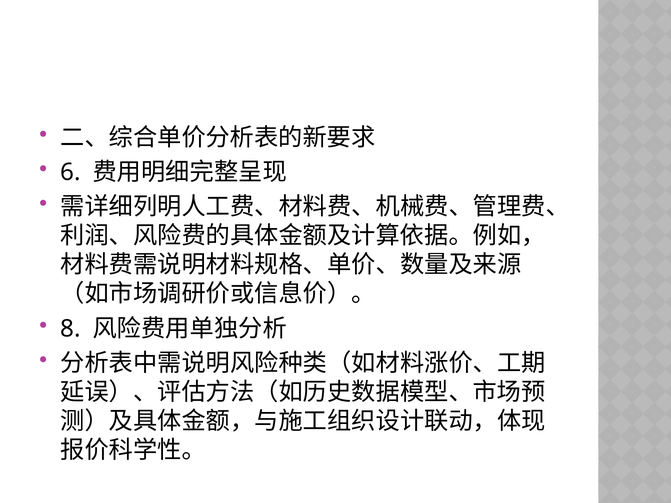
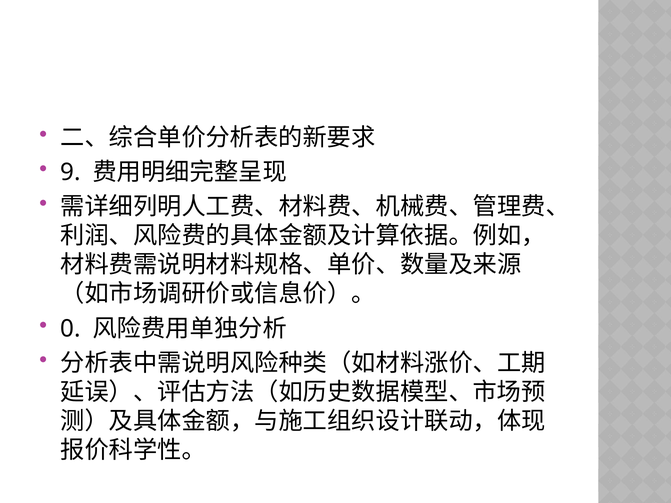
6: 6 -> 9 (70, 172)
8: 8 -> 0 (70, 329)
